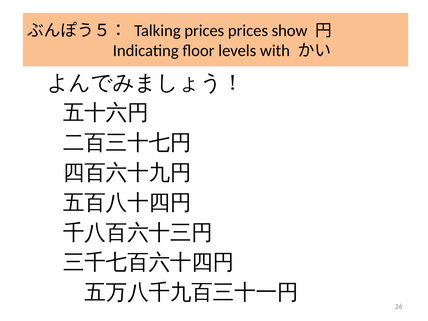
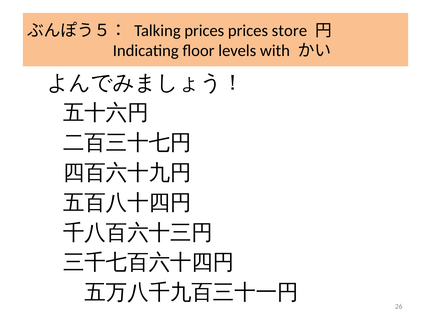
show: show -> store (289, 31)
